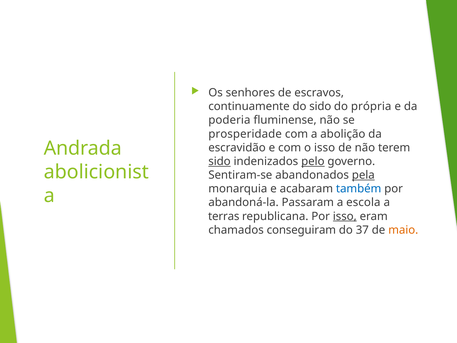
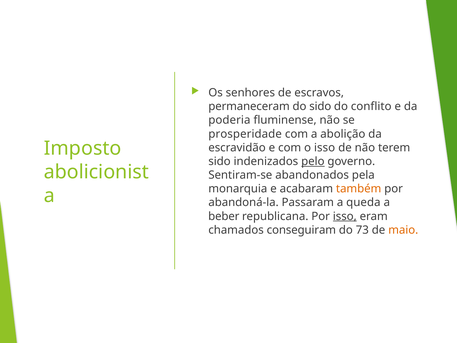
continuamente: continuamente -> permaneceram (249, 106)
própria: própria -> conflito (371, 106)
Andrada: Andrada -> Imposto (83, 148)
sido underline: present -> none (220, 161)
pela underline: present -> none (363, 175)
também colour: blue -> orange (359, 189)
escola: escola -> queda (363, 202)
terras: terras -> beber (224, 216)
37: 37 -> 73 (362, 230)
